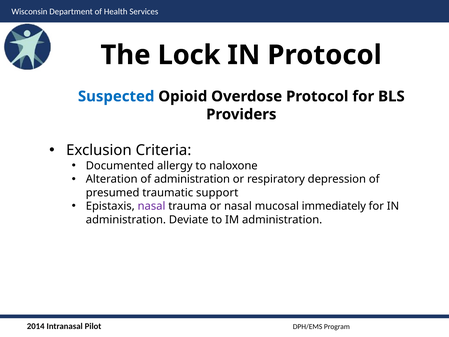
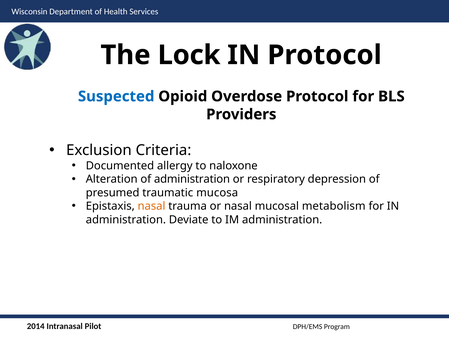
support: support -> mucosa (217, 193)
nasal colour: purple -> orange (152, 206)
immediately: immediately -> metabolism (334, 206)
